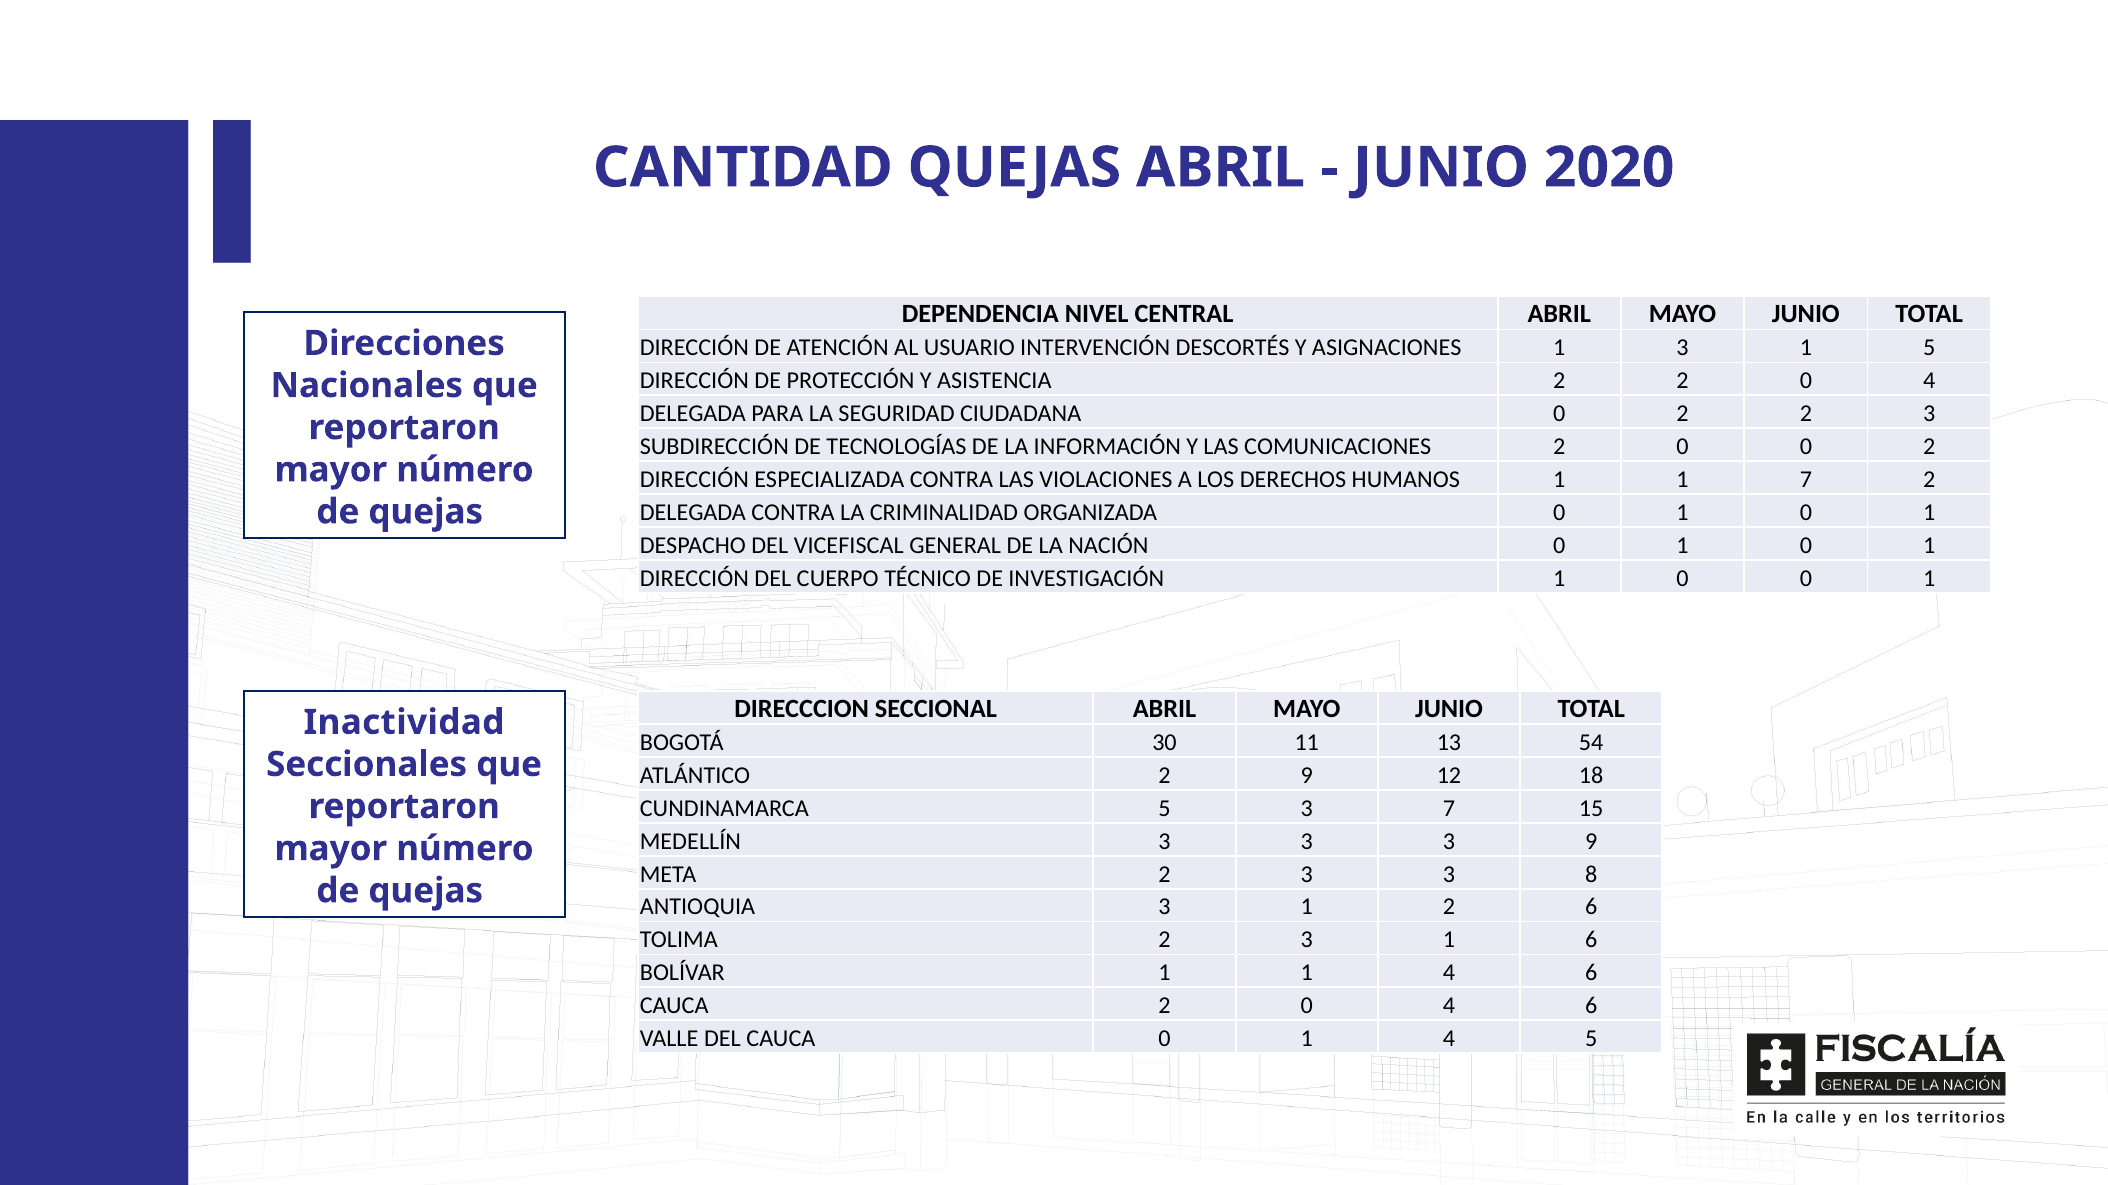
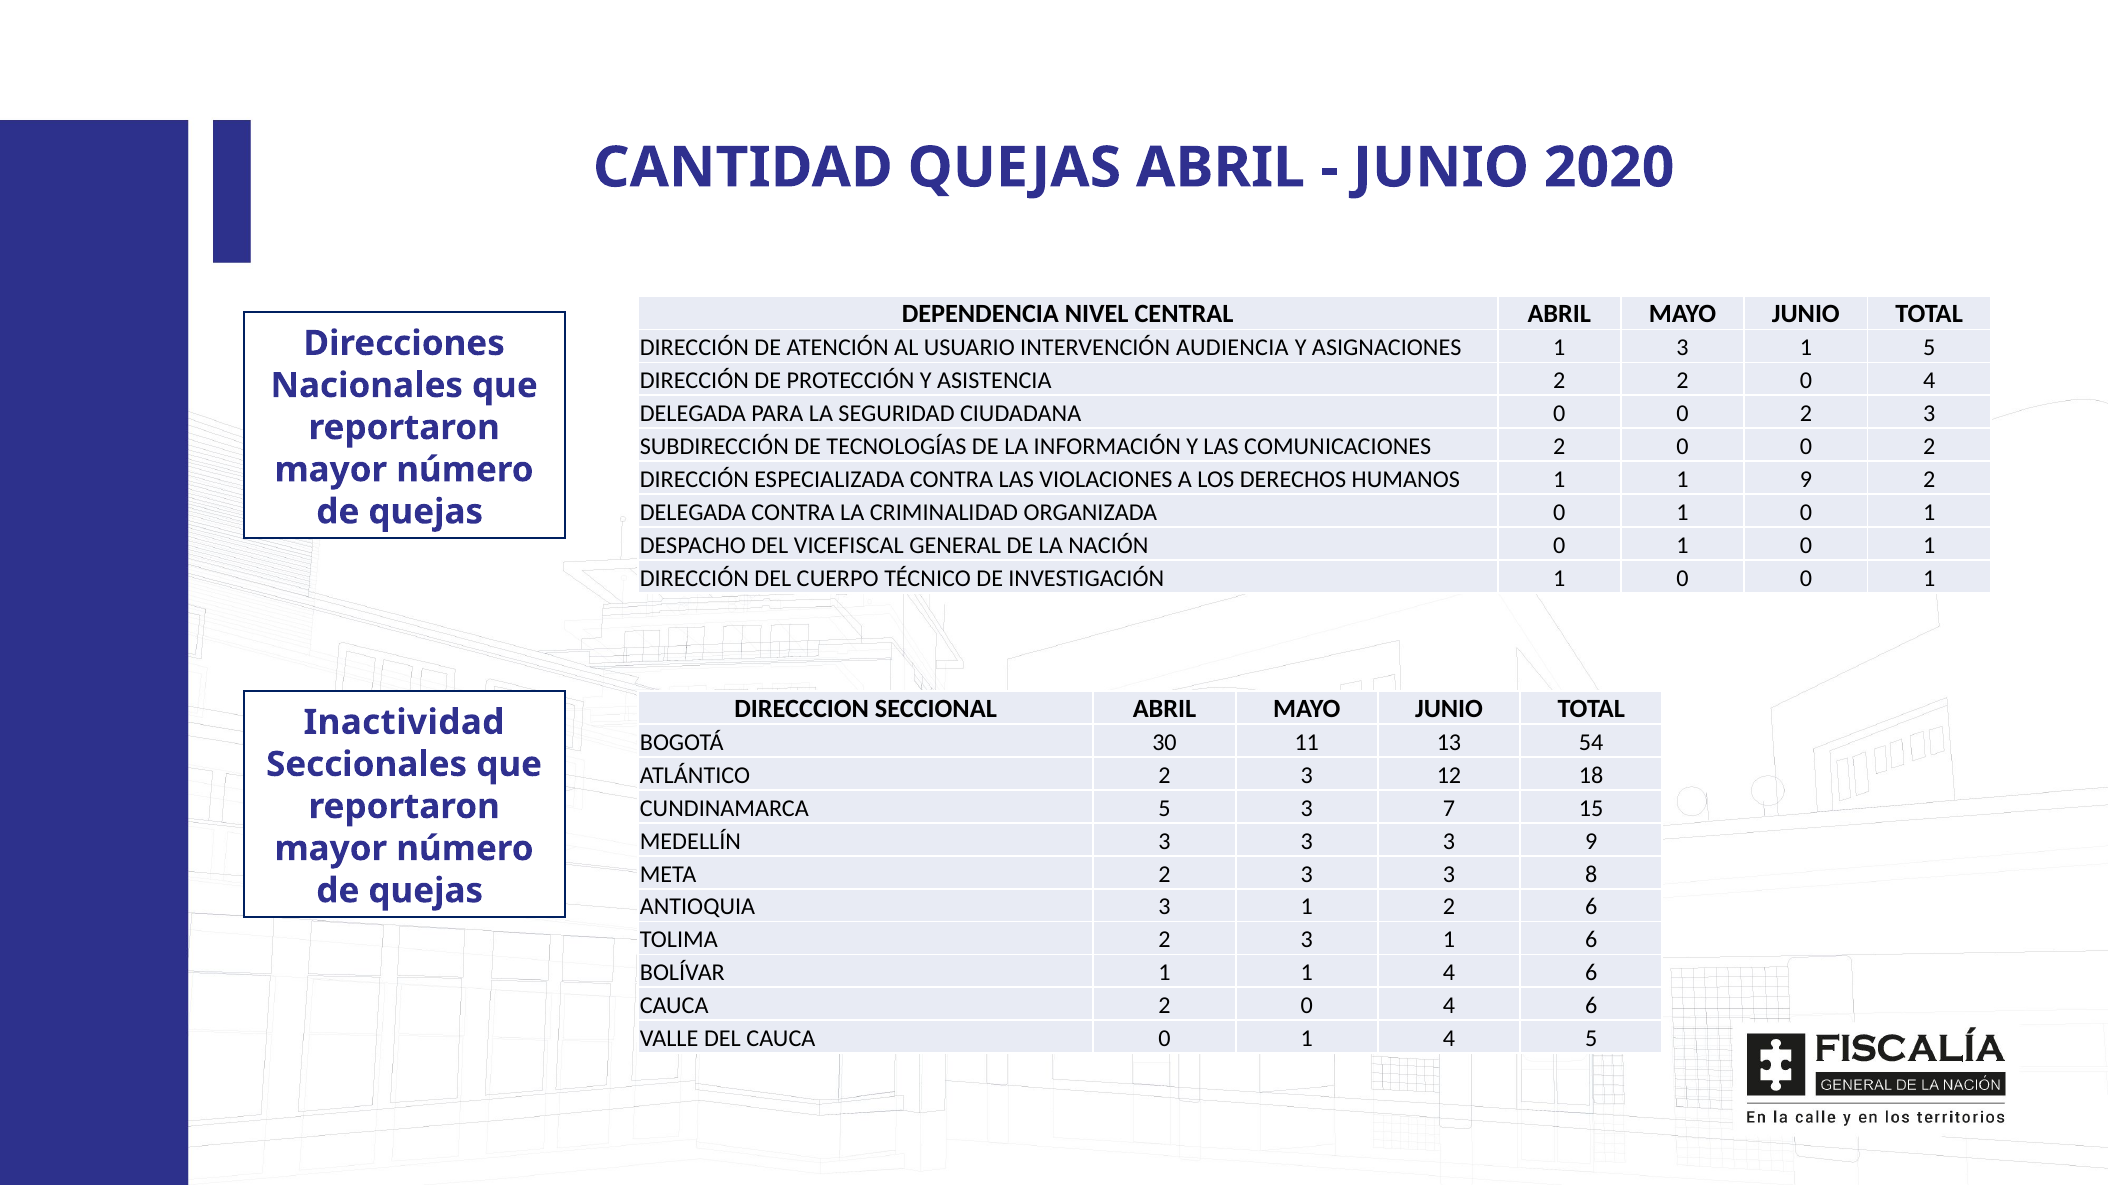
DESCORTÉS: DESCORTÉS -> AUDIENCIA (1232, 348)
CIUDADANA 0 2: 2 -> 0 (1683, 414)
1 7: 7 -> 9 (1806, 480)
ATLÁNTICO 2 9: 9 -> 3 (1307, 776)
